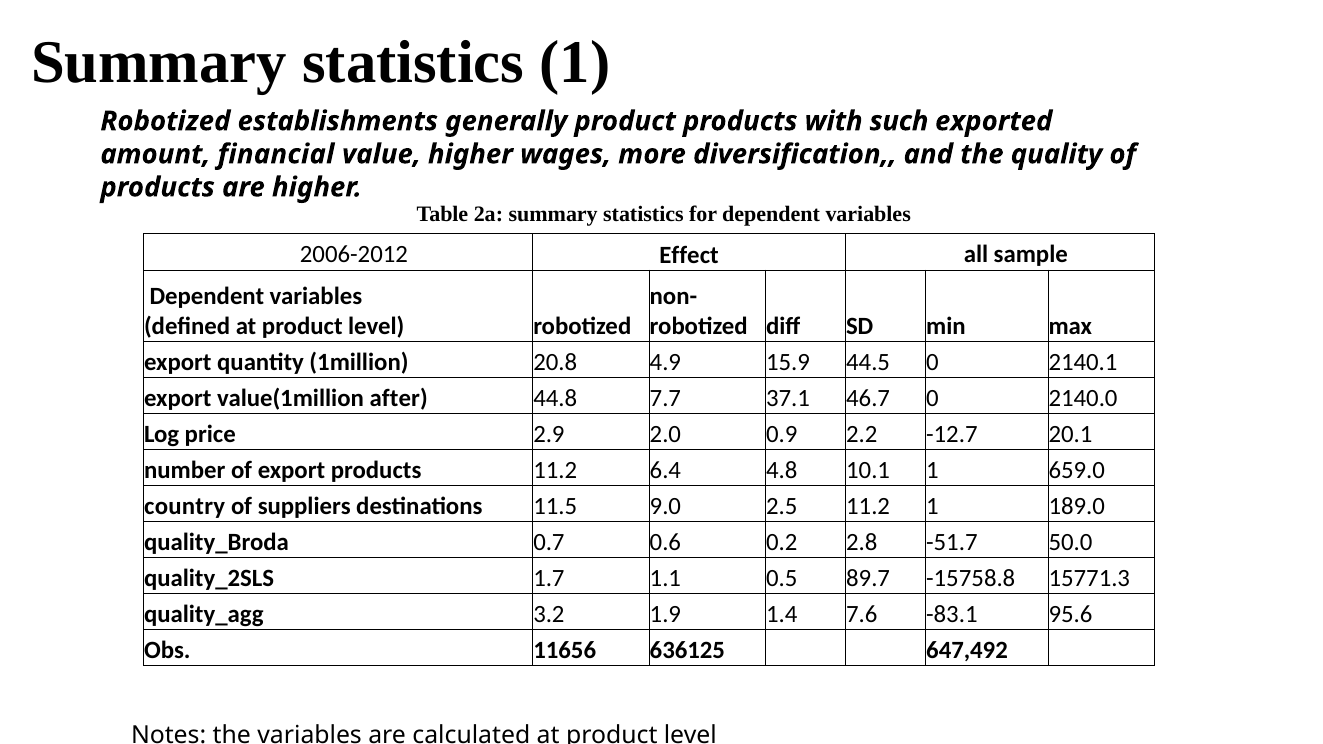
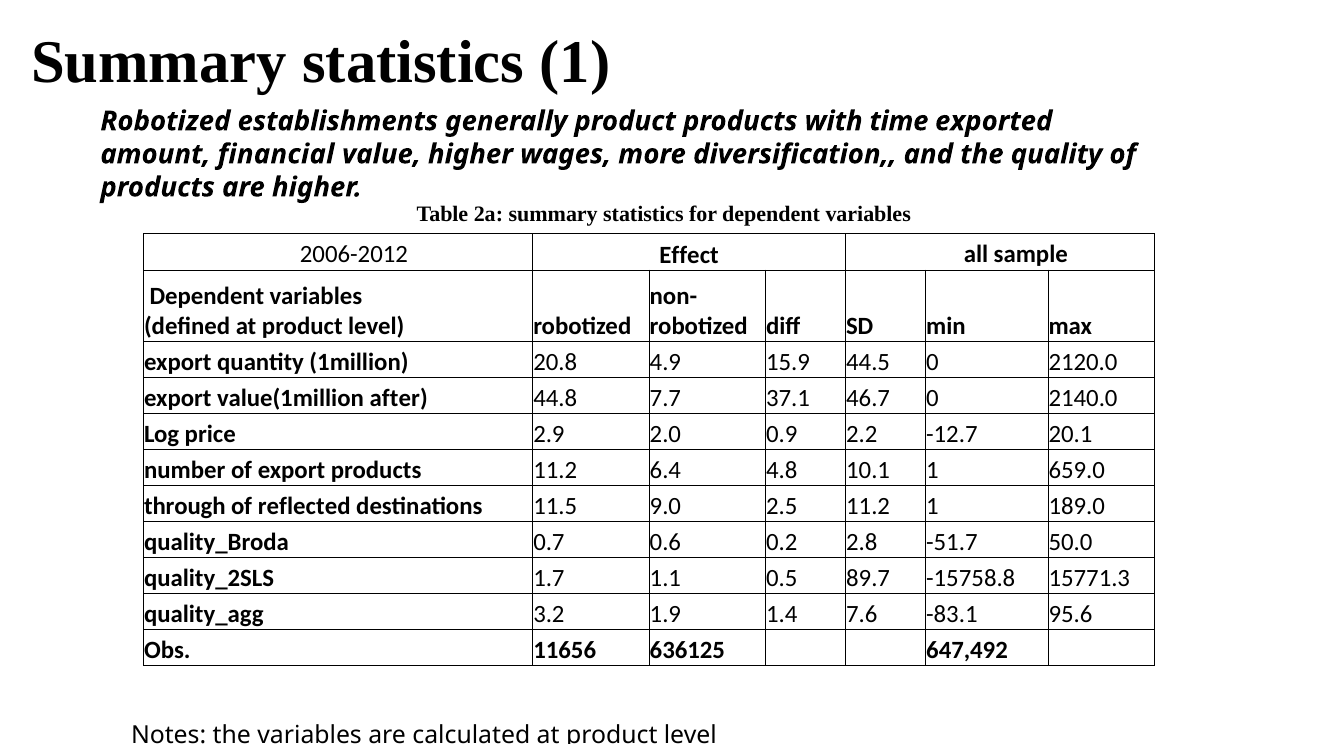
such: such -> time (899, 121)
2140.1: 2140.1 -> 2120.0 (1083, 362)
country: country -> through (185, 506)
suppliers: suppliers -> reflected (304, 506)
